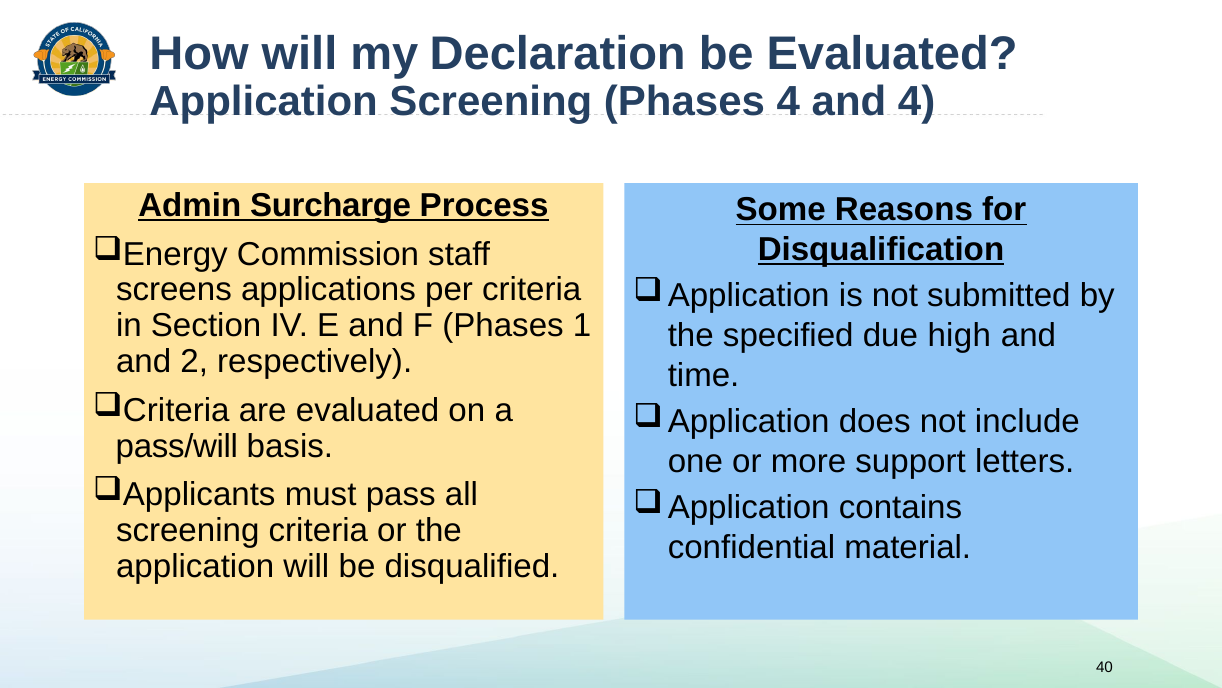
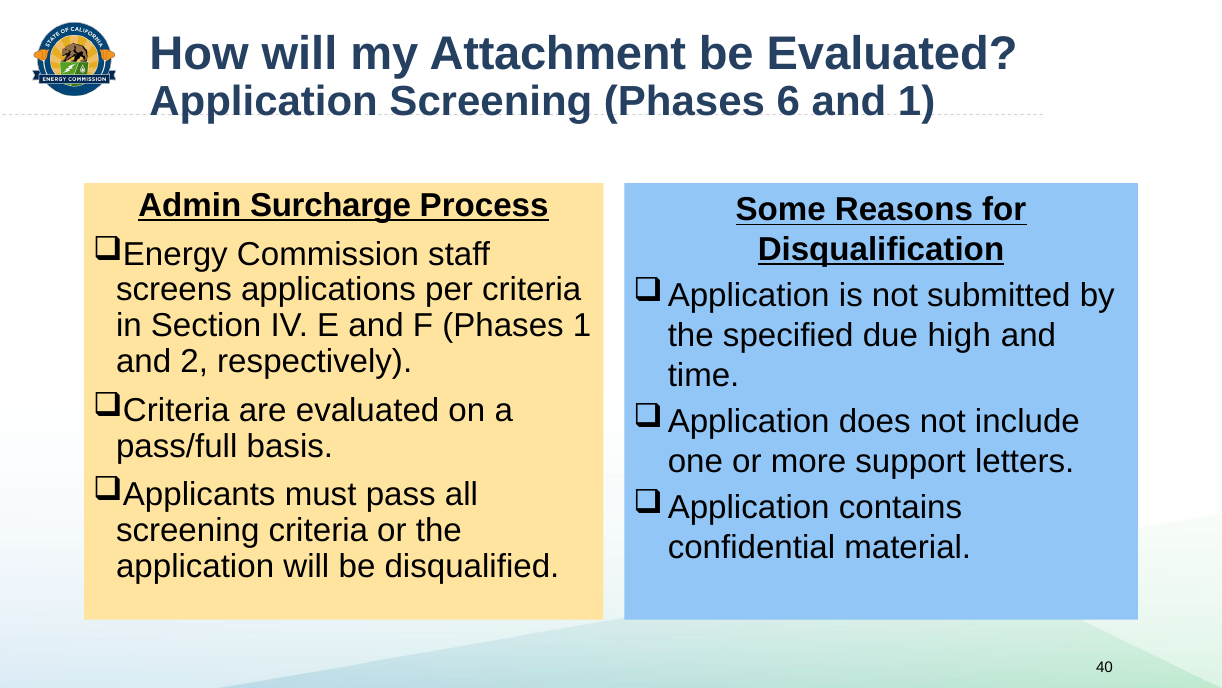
Declaration: Declaration -> Attachment (558, 53)
Phases 4: 4 -> 6 (788, 102)
and 4: 4 -> 1 (917, 102)
pass/will: pass/will -> pass/full (177, 446)
